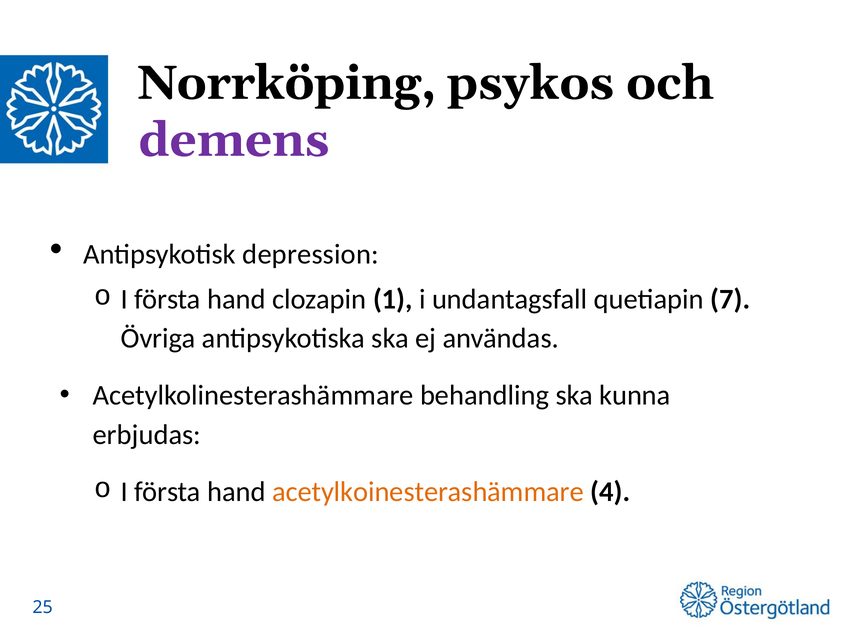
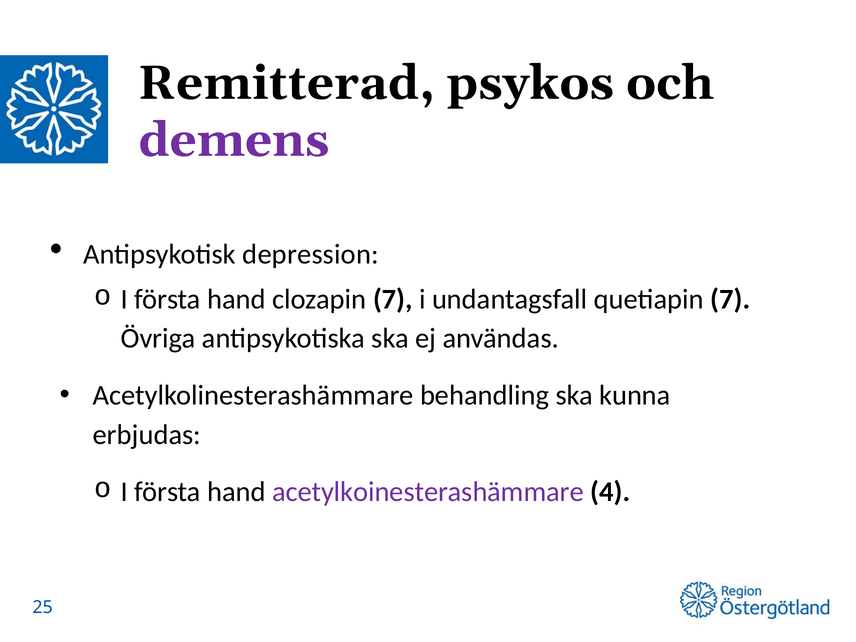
Norrköping: Norrköping -> Remitterad (286, 83)
clozapin 1: 1 -> 7 (393, 299)
acetylkoinesterashämmare colour: orange -> purple (428, 492)
